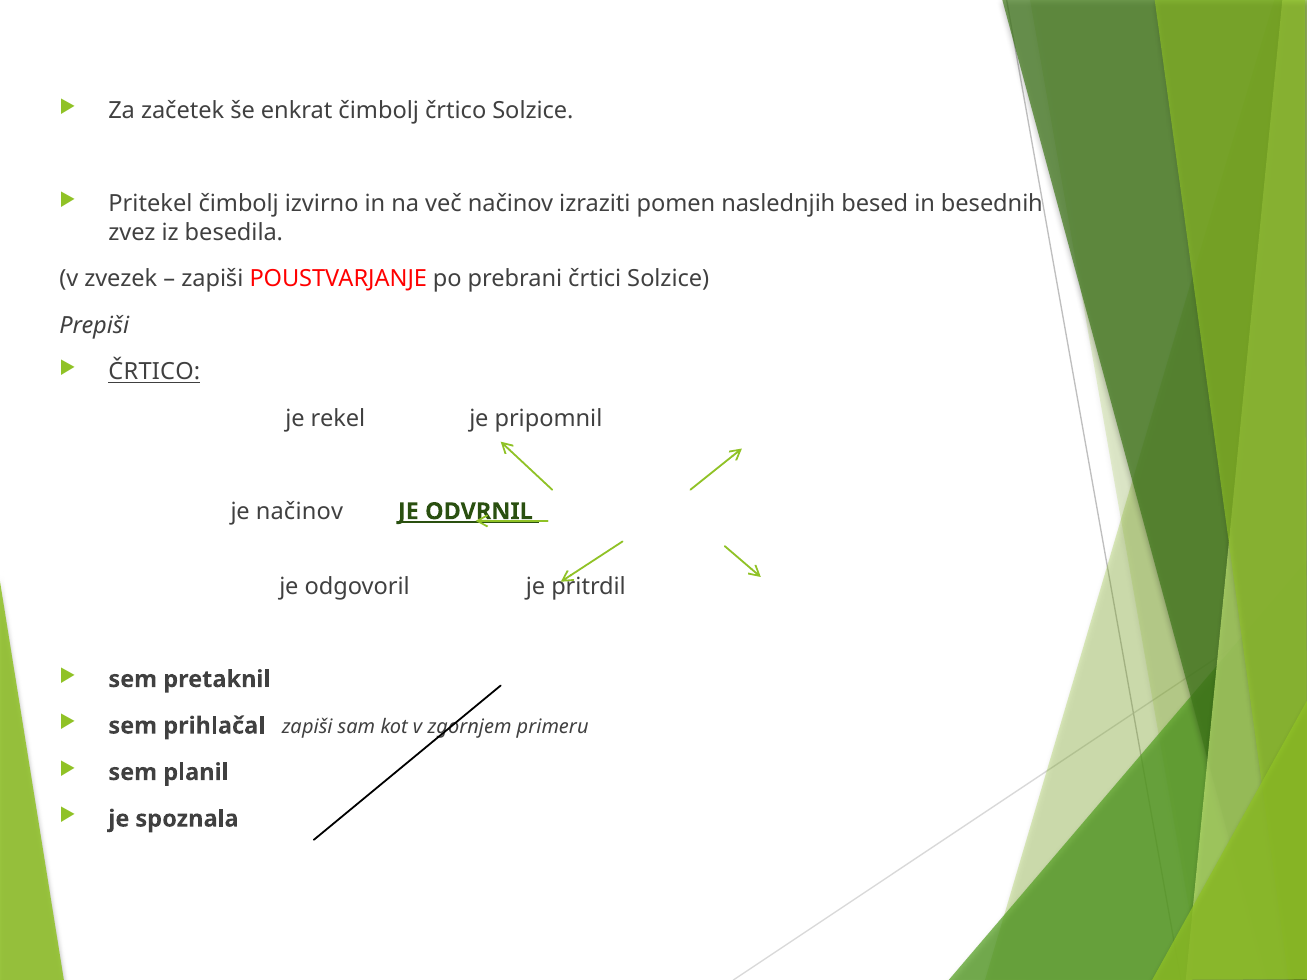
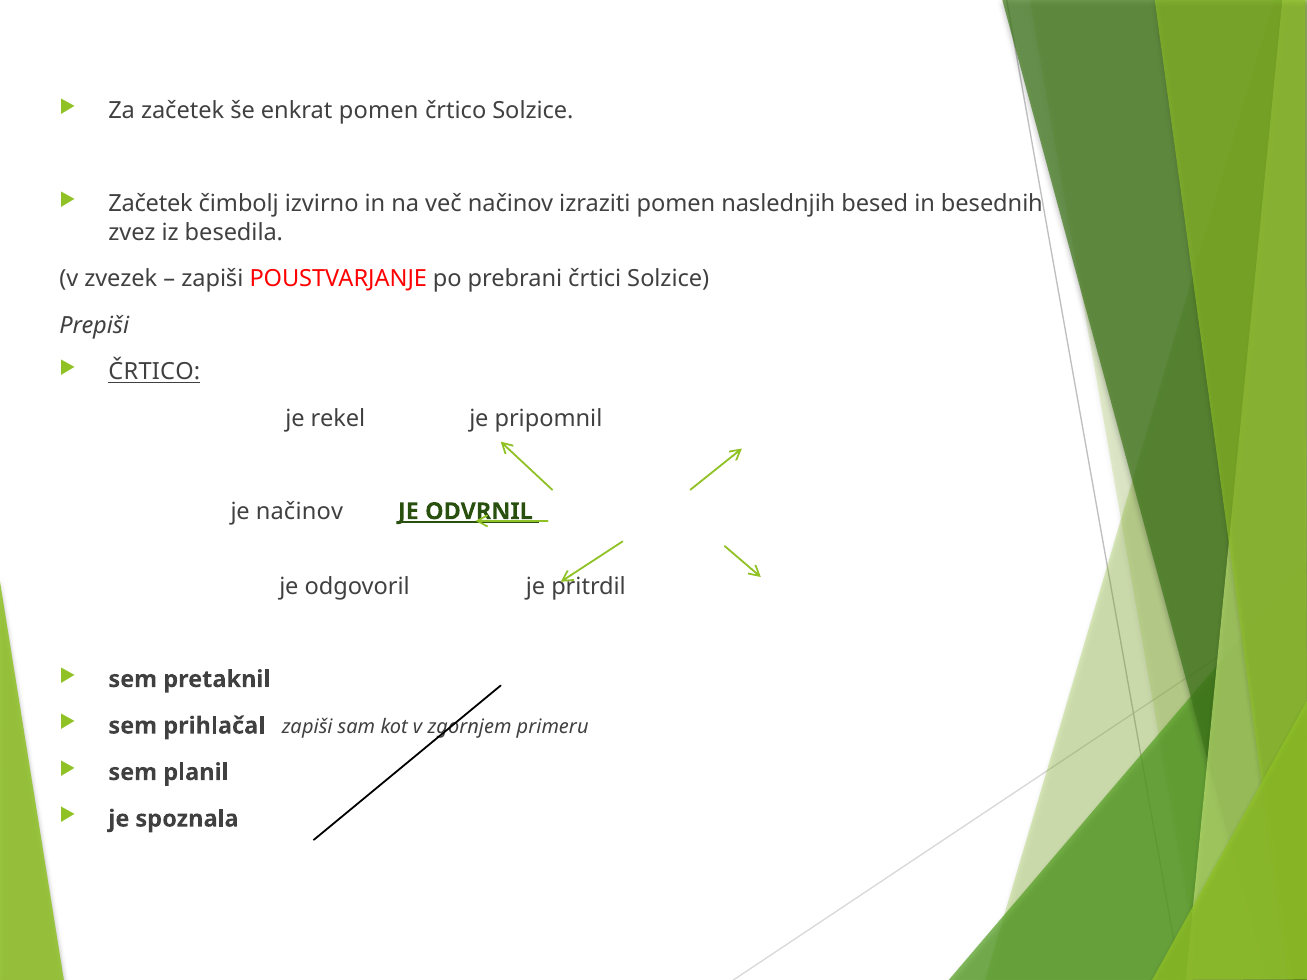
enkrat čimbolj: čimbolj -> pomen (379, 111)
Pritekel: Pritekel -> Začetek (151, 204)
